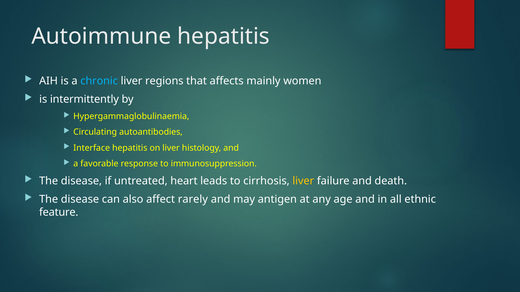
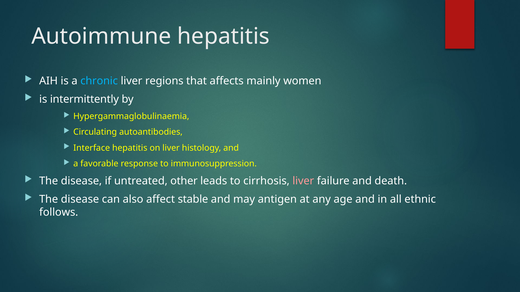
heart: heart -> other (184, 181)
liver colour: yellow -> pink (303, 181)
rarely: rarely -> stable (193, 200)
feature: feature -> follows (59, 213)
